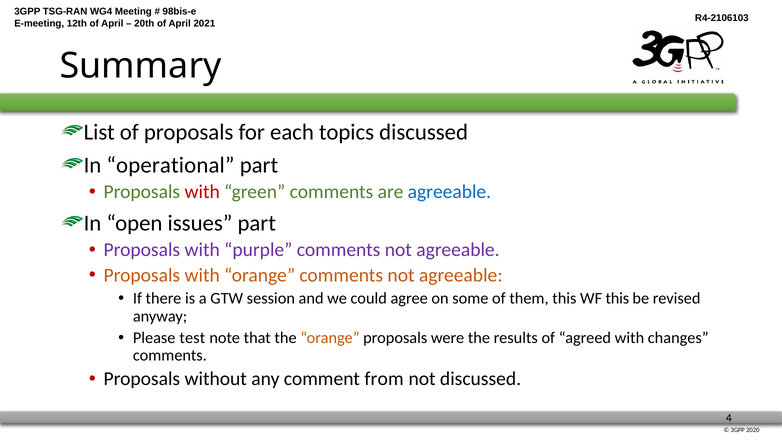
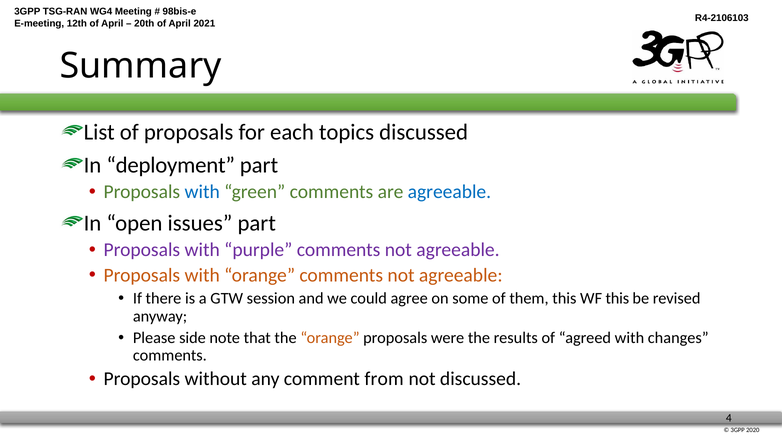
operational: operational -> deployment (171, 165)
with colour: red -> blue (202, 192)
test: test -> side (192, 338)
